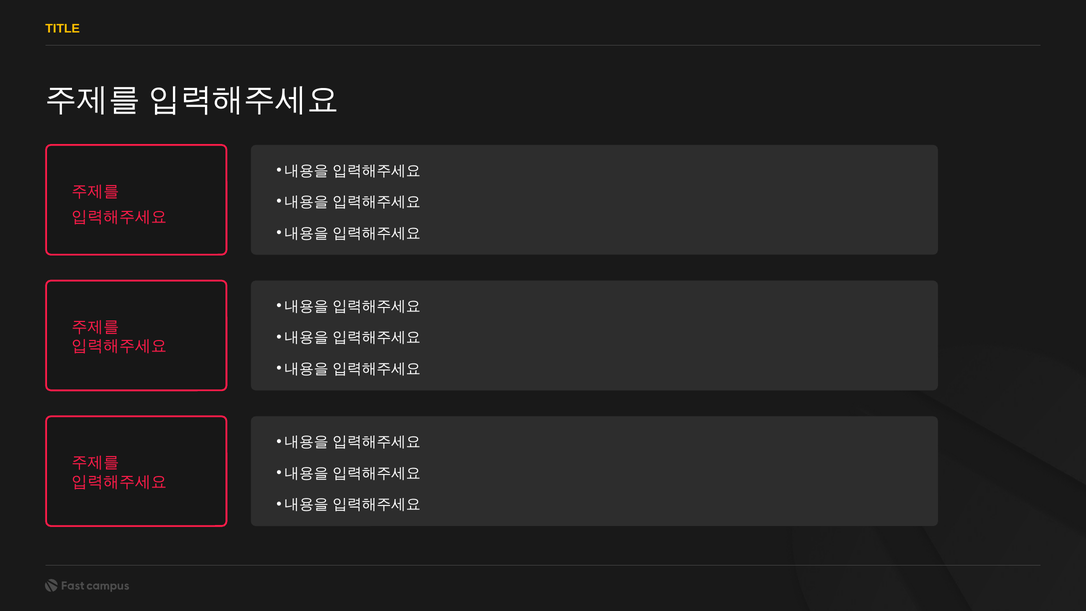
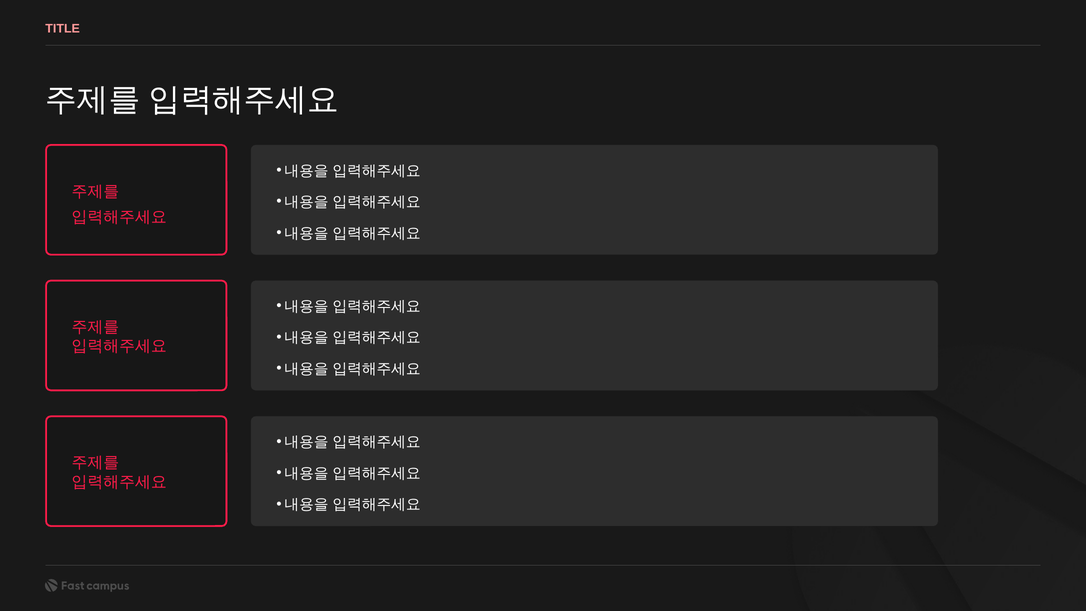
TITLE colour: yellow -> pink (63, 29)
